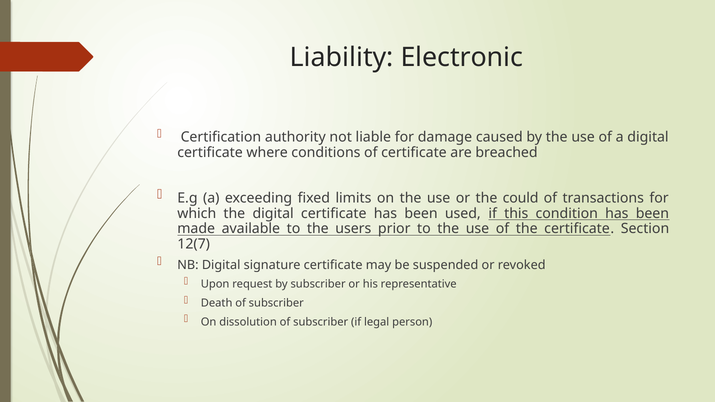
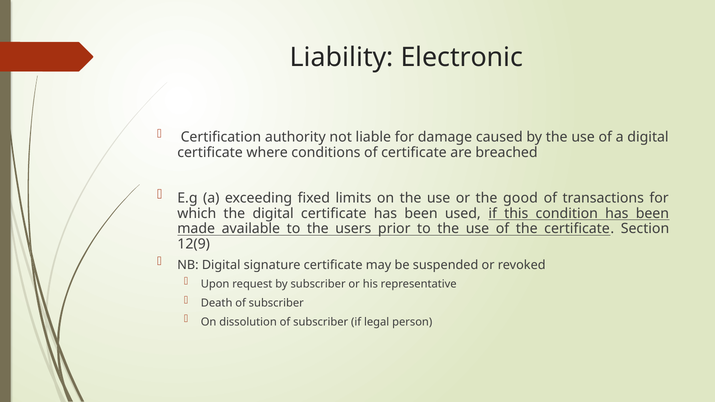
could: could -> good (520, 198)
12(7: 12(7 -> 12(9 (194, 244)
